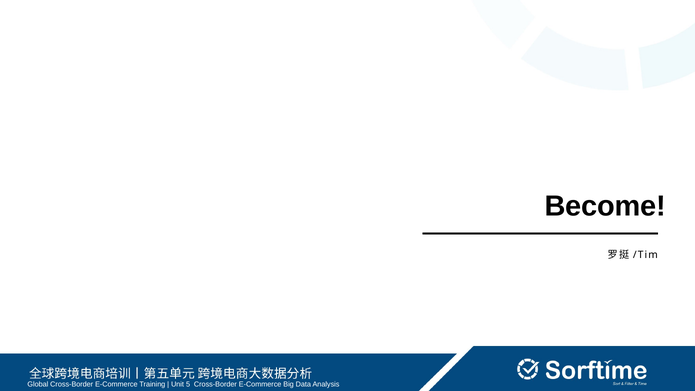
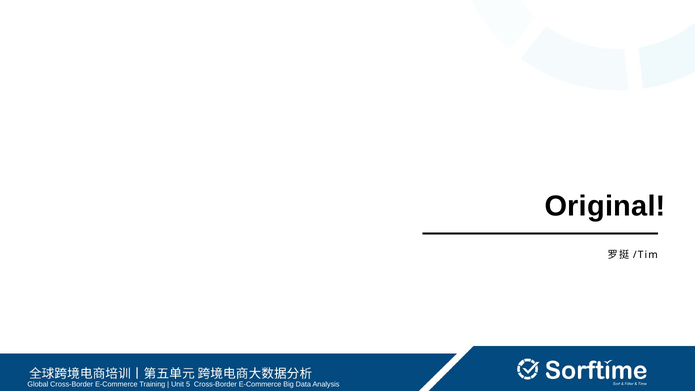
Become: Become -> Original (605, 206)
